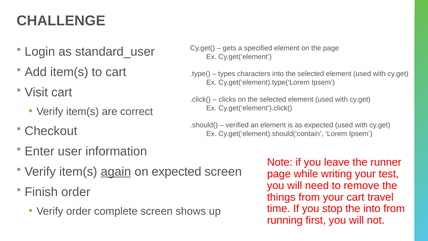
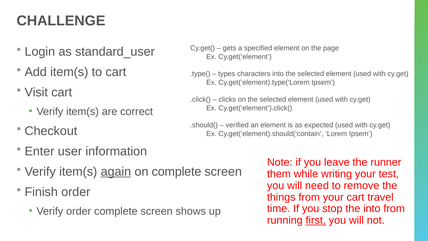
on expected: expected -> complete (177, 172)
page: page -> them (279, 174)
first underline: none -> present (316, 220)
